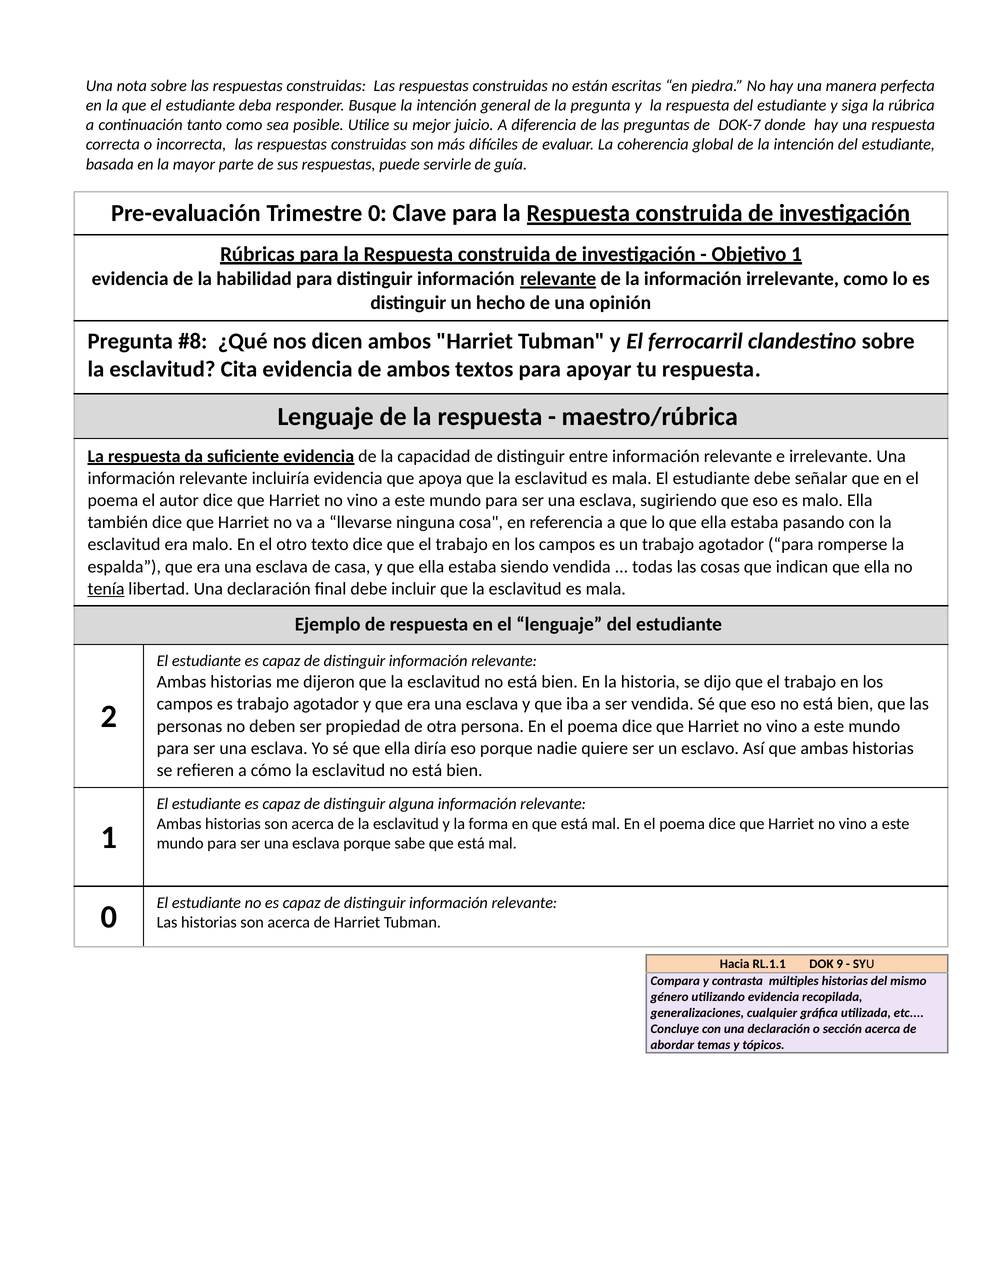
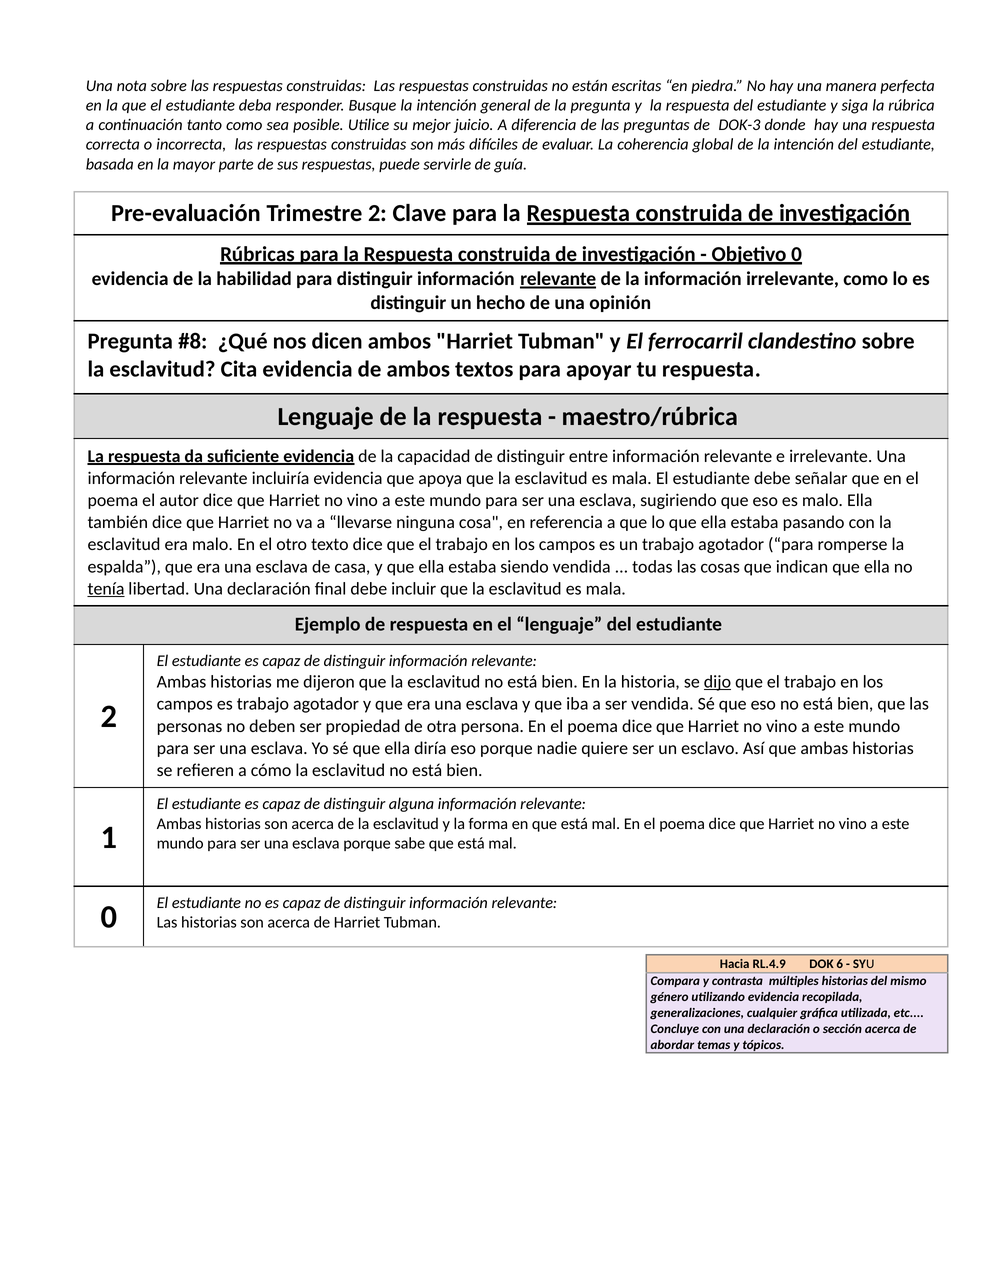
DOK-7: DOK-7 -> DOK-3 (739, 125)
Trimestre 0: 0 -> 2 (378, 213)
Objetivo 1: 1 -> 0 (797, 254)
dijo underline: none -> present (717, 682)
RL.1.1: RL.1.1 -> RL.4.9 (769, 964)
9: 9 -> 6 (840, 964)
